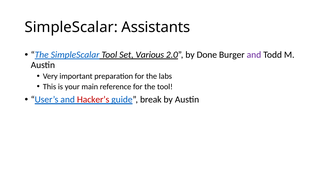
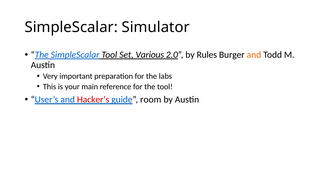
Assistants: Assistants -> Simulator (156, 27)
Done: Done -> Rules (207, 55)
and colour: purple -> orange (254, 55)
break: break -> room (151, 100)
